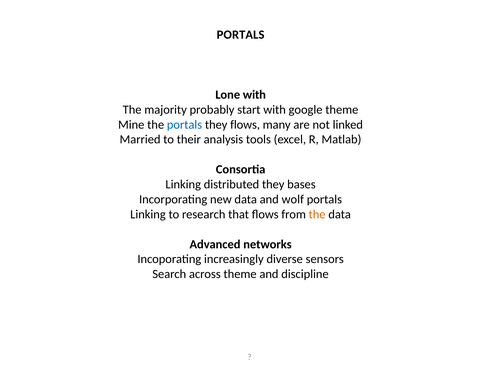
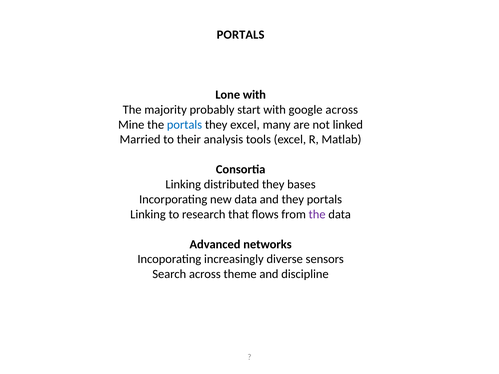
google theme: theme -> across (342, 110)
they flows: flows -> excel (245, 125)
and wolf: wolf -> they (293, 200)
the colour: orange -> purple (317, 214)
